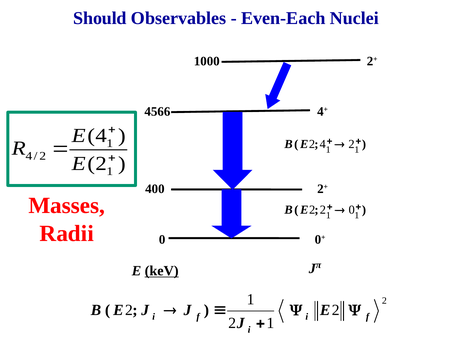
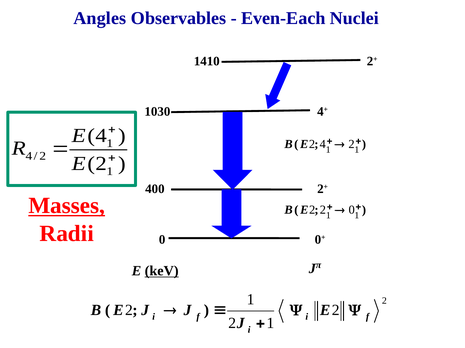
Should: Should -> Angles (100, 18)
1000: 1000 -> 1410 (207, 61)
4566: 4566 -> 1030 (157, 112)
Masses underline: none -> present (67, 206)
